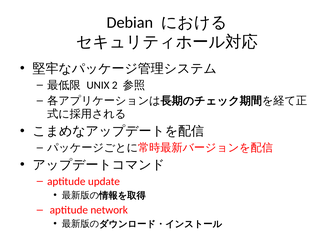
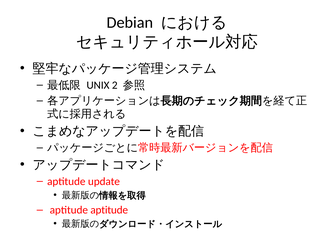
aptitude network: network -> aptitude (109, 210)
